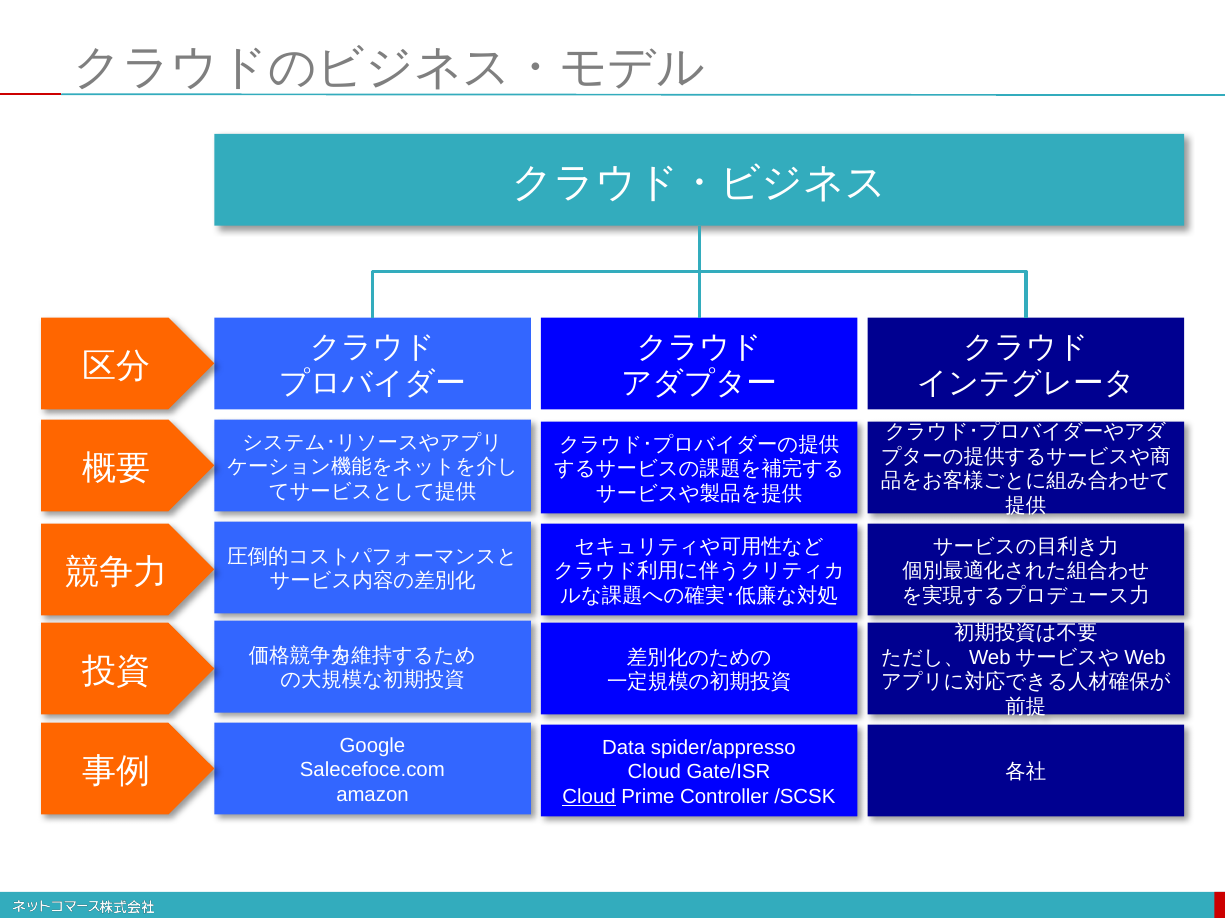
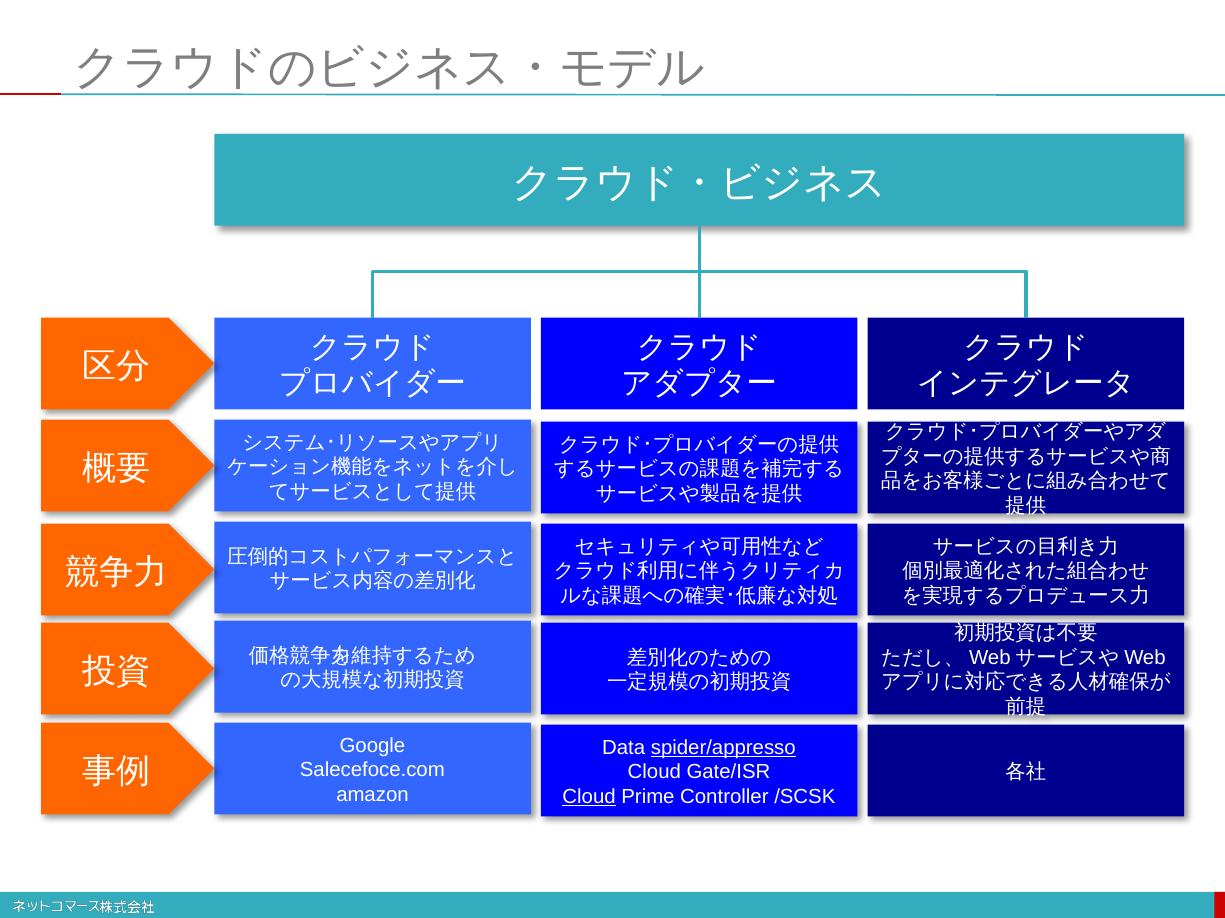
spider/appresso underline: none -> present (723, 748)
